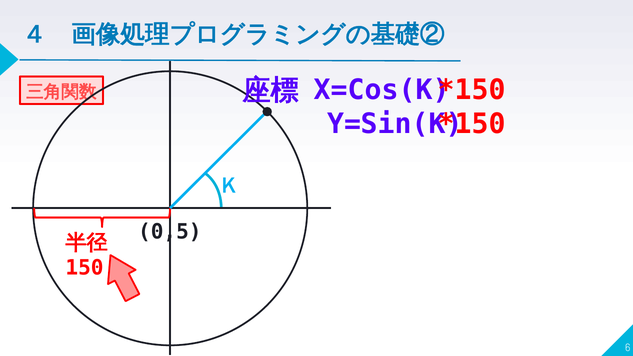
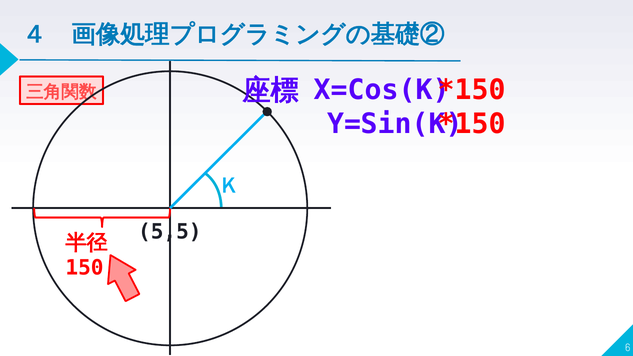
0,5: 0,5 -> 5,5 (170, 232)
